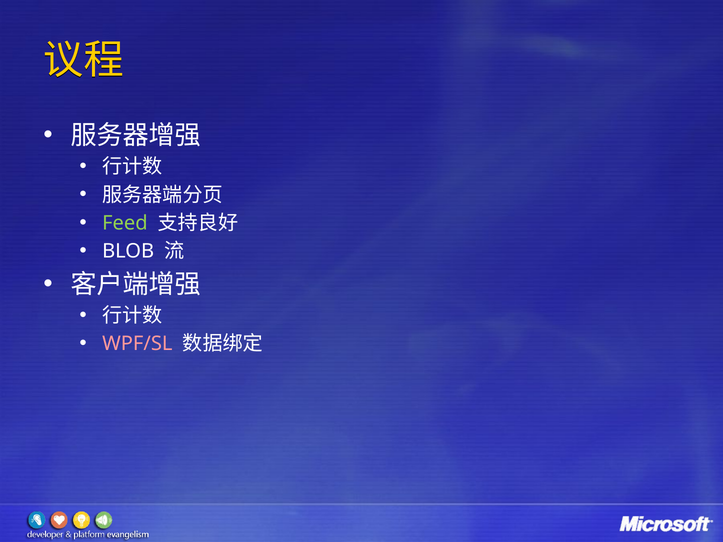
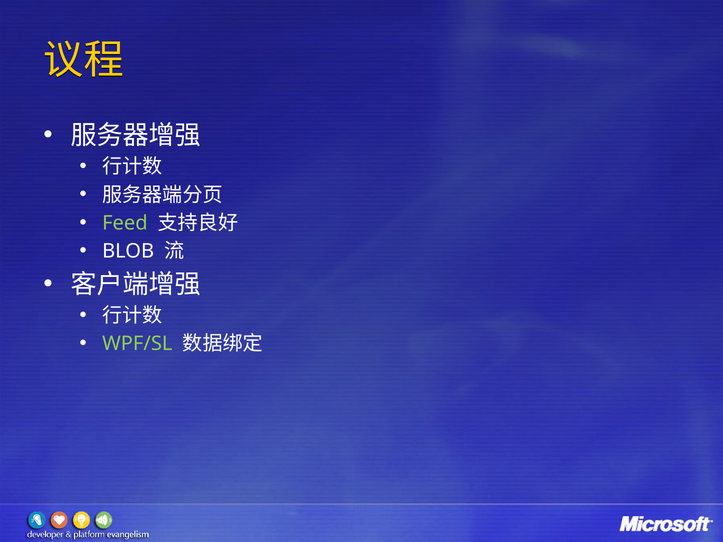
WPF/SL colour: pink -> light green (137, 344)
